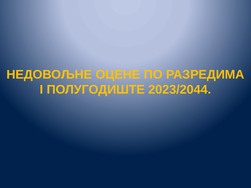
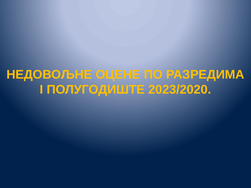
2023/2044: 2023/2044 -> 2023/2020 (180, 90)
